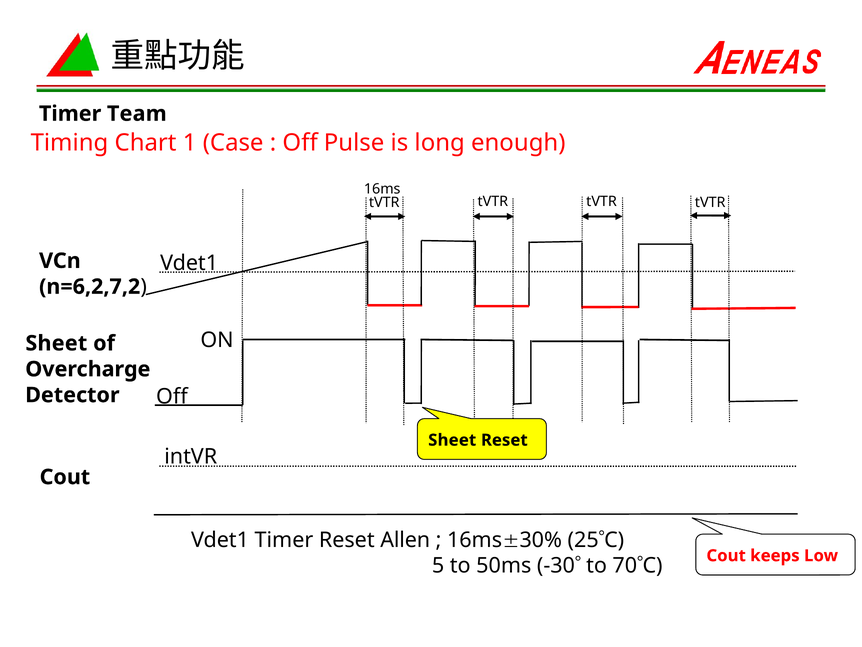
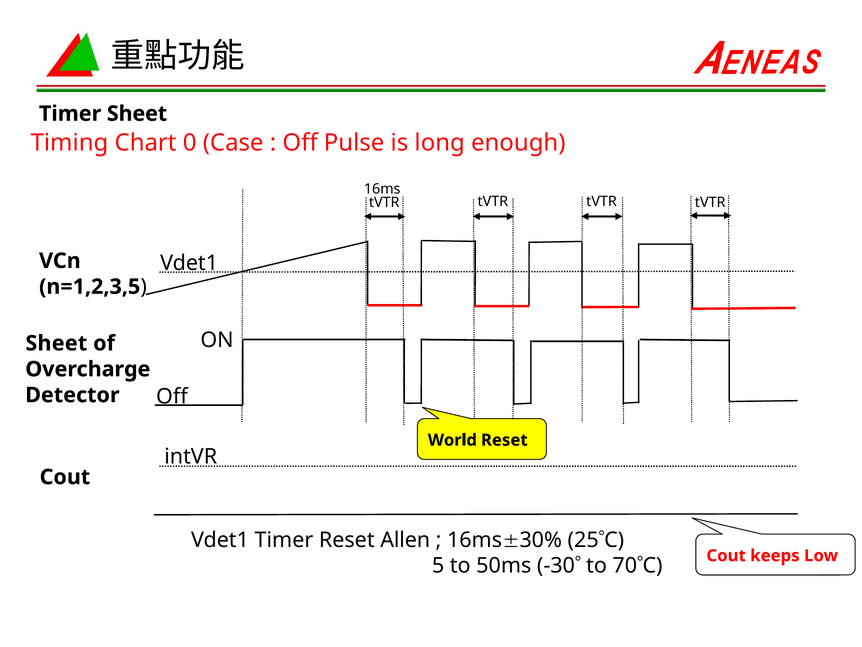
Timer Team: Team -> Sheet (137, 114)
1: 1 -> 0 (190, 143)
n=6,2,7,2: n=6,2,7,2 -> n=1,2,3,5 (90, 287)
Sheet: Sheet -> World (452, 440)
